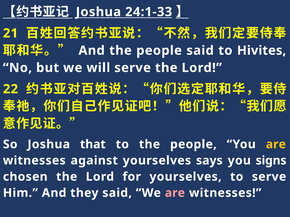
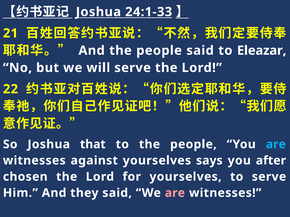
Hivites: Hivites -> Eleazar (262, 51)
are colour: yellow -> light blue (276, 145)
signs: signs -> after (271, 161)
